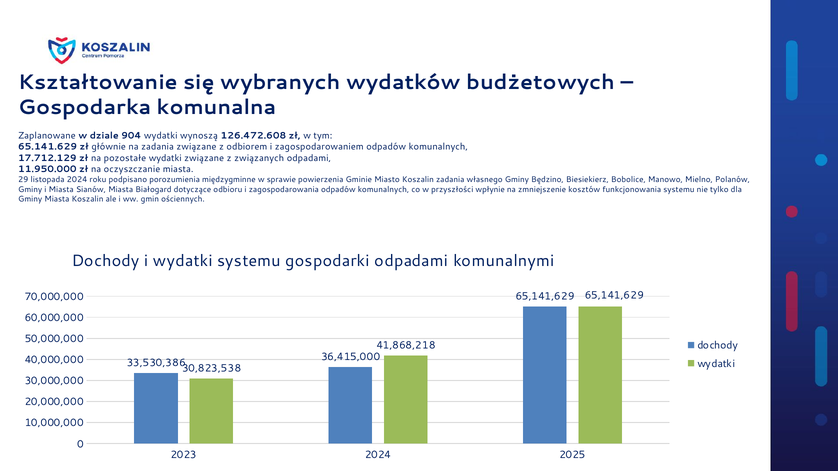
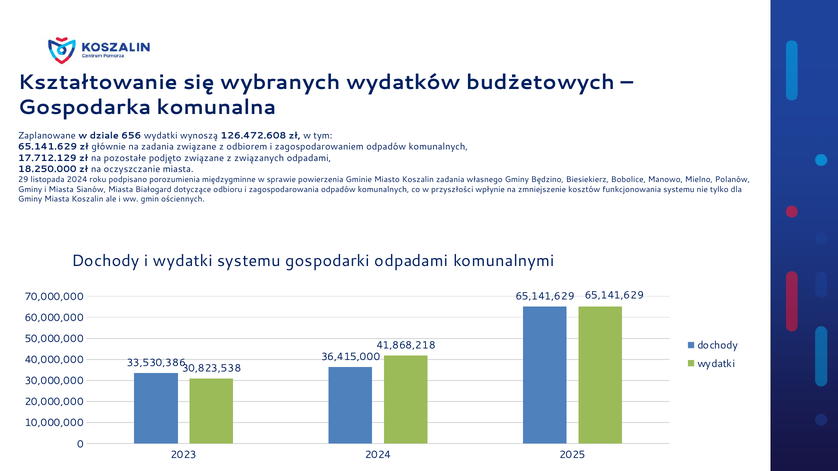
904: 904 -> 656 (131, 136)
pozostałe wydatki: wydatki -> podjęto (165, 158)
11.950.000: 11.950.000 -> 18.250.000 (47, 169)
